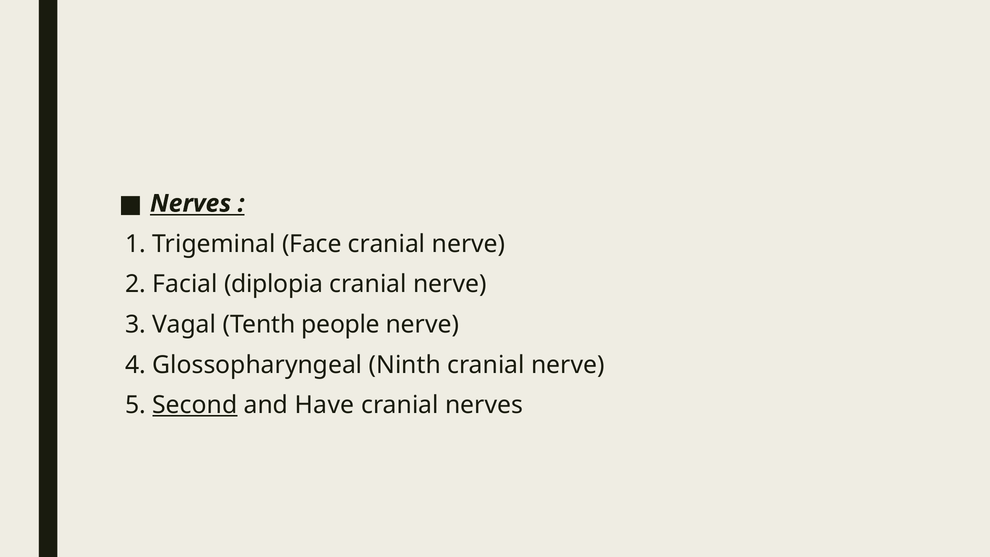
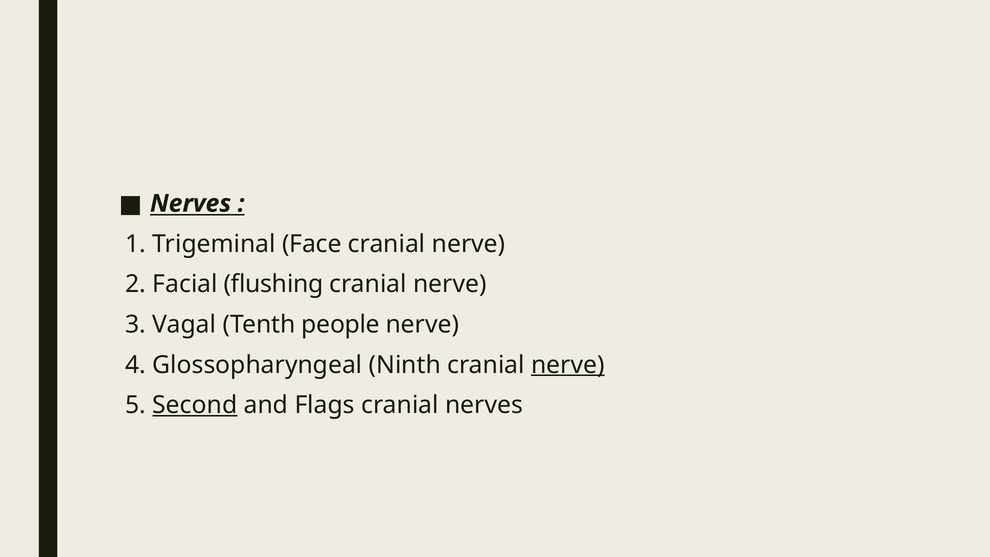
diplopia: diplopia -> flushing (274, 284)
nerve underline: none -> present (568, 365)
Have: Have -> Flags (325, 405)
